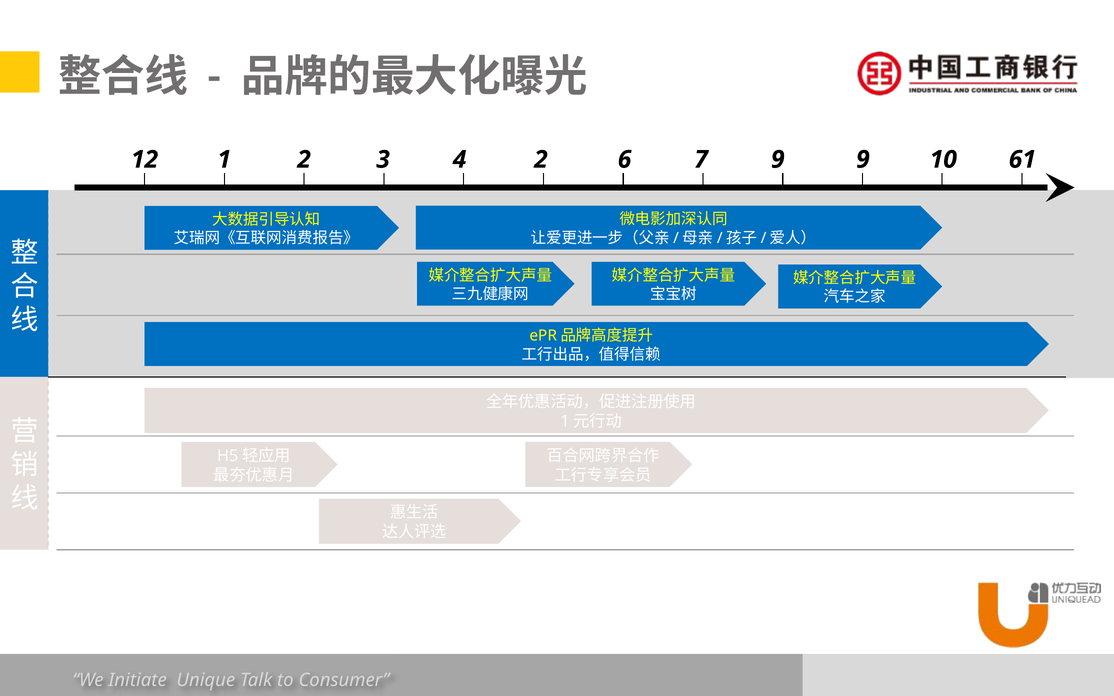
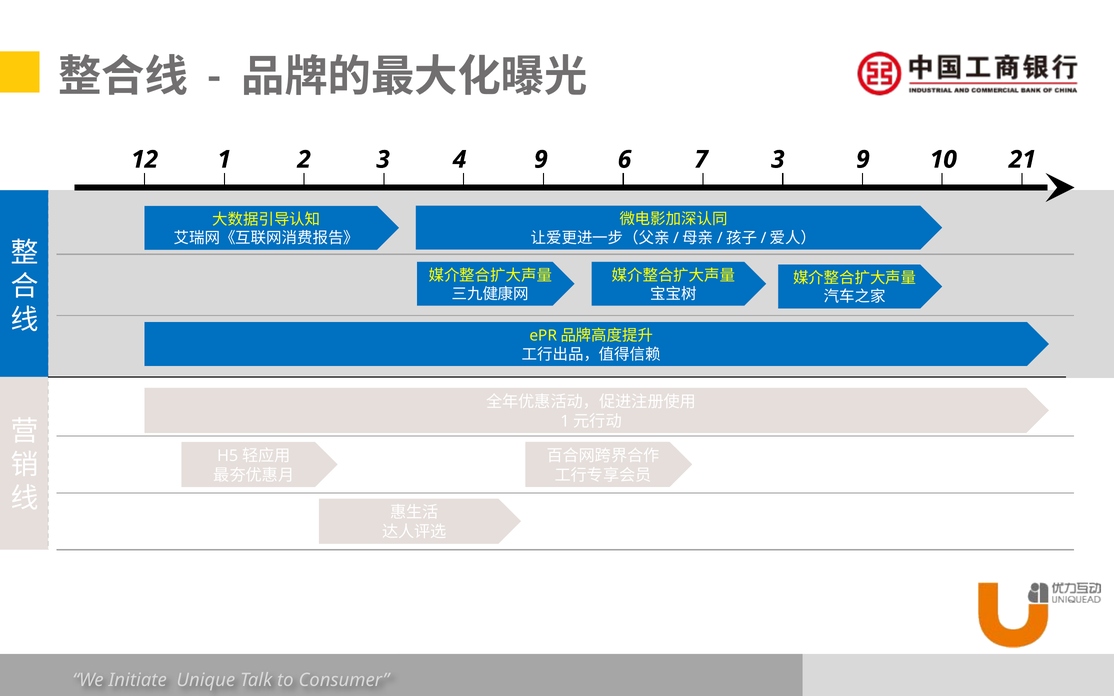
4 2: 2 -> 9 (541, 160)
7 9: 9 -> 3 (778, 160)
61: 61 -> 21 (1022, 160)
